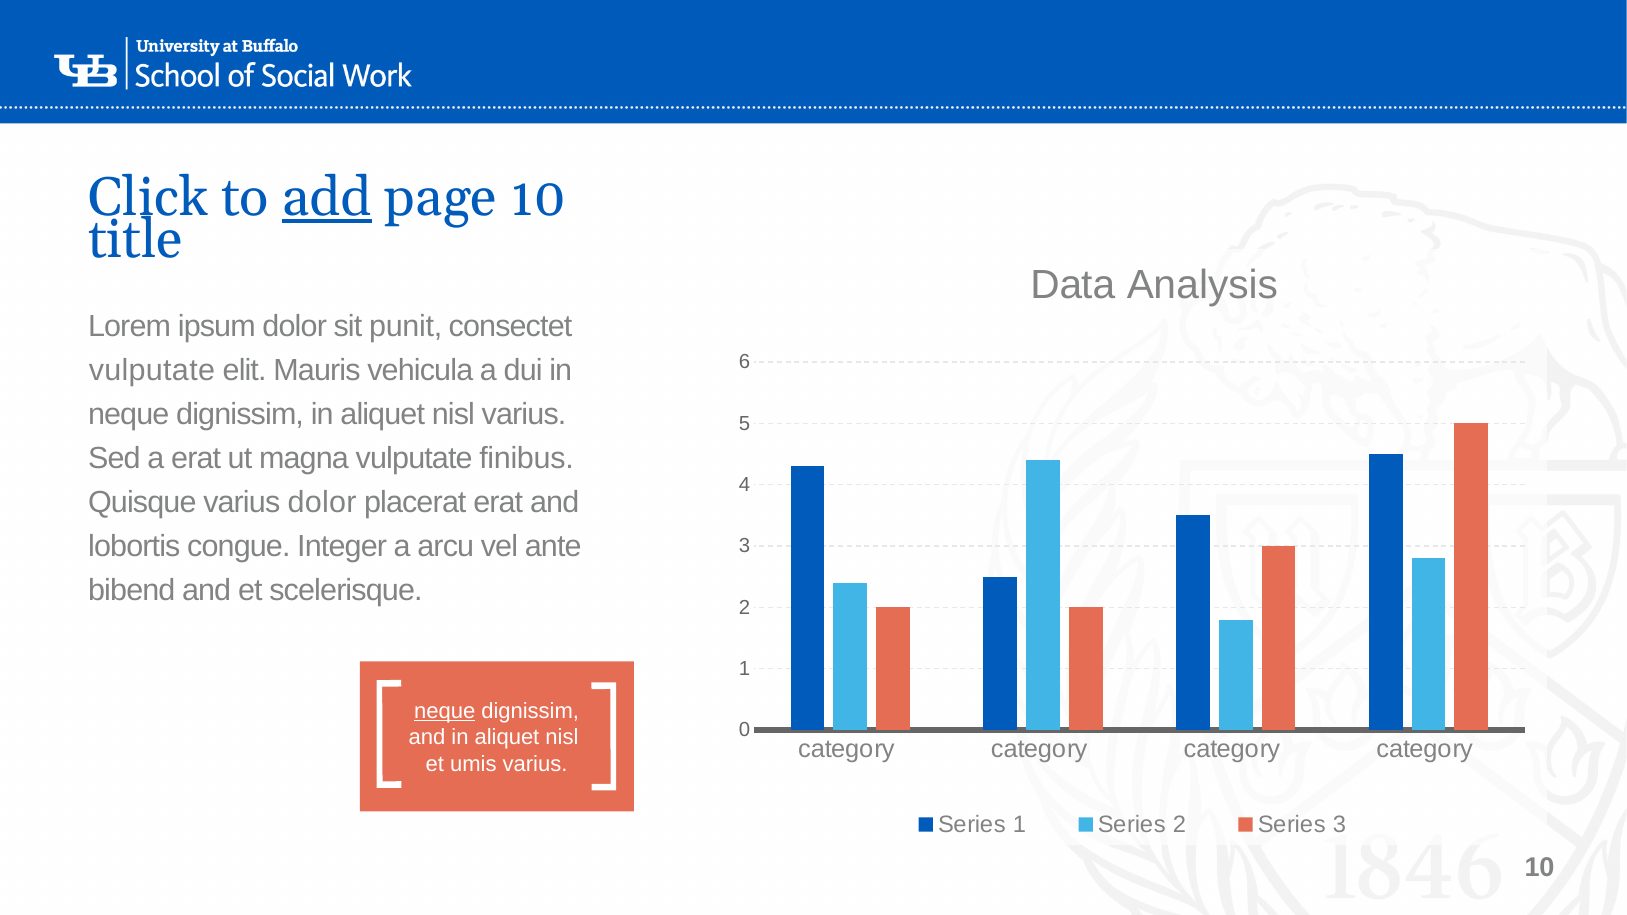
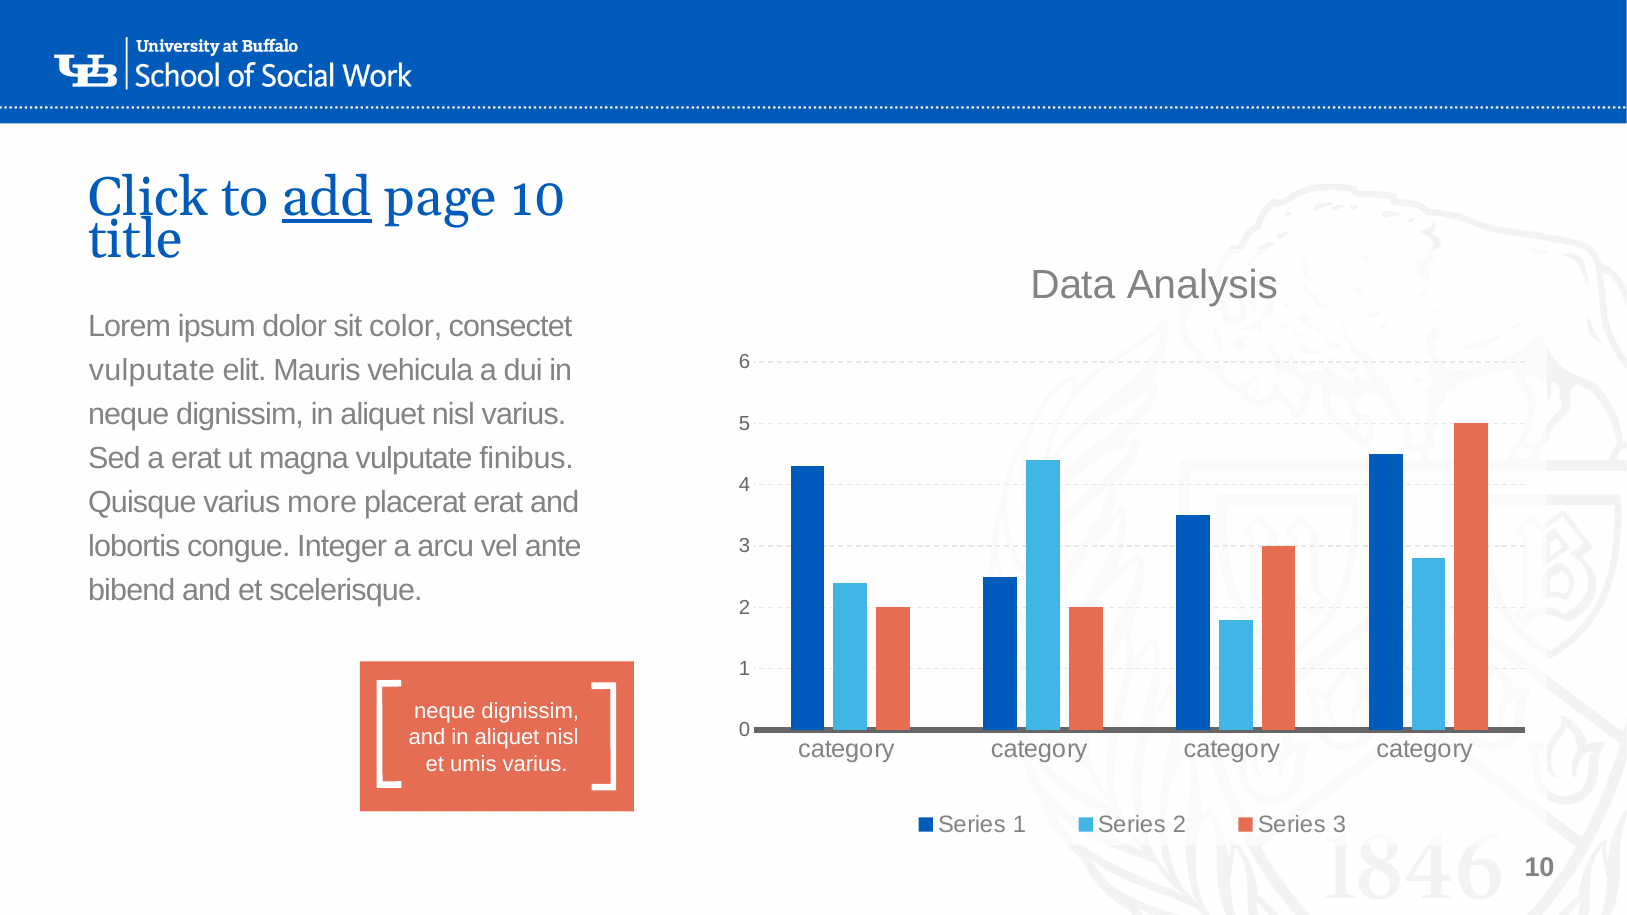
punit: punit -> color (406, 326)
varius dolor: dolor -> more (322, 502)
neque underline: present -> none (445, 711)
